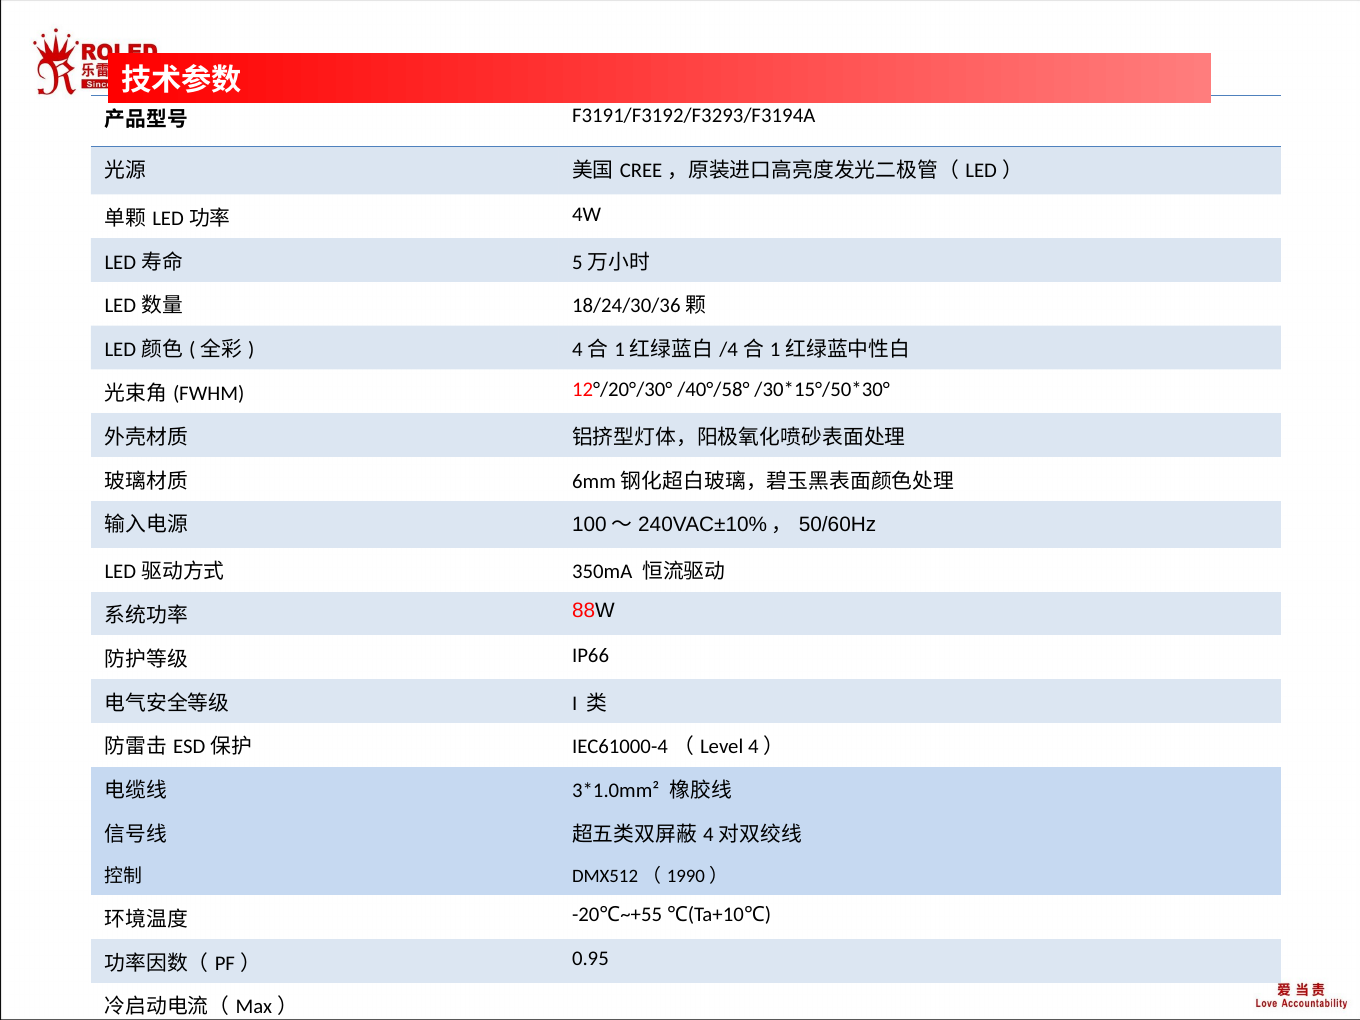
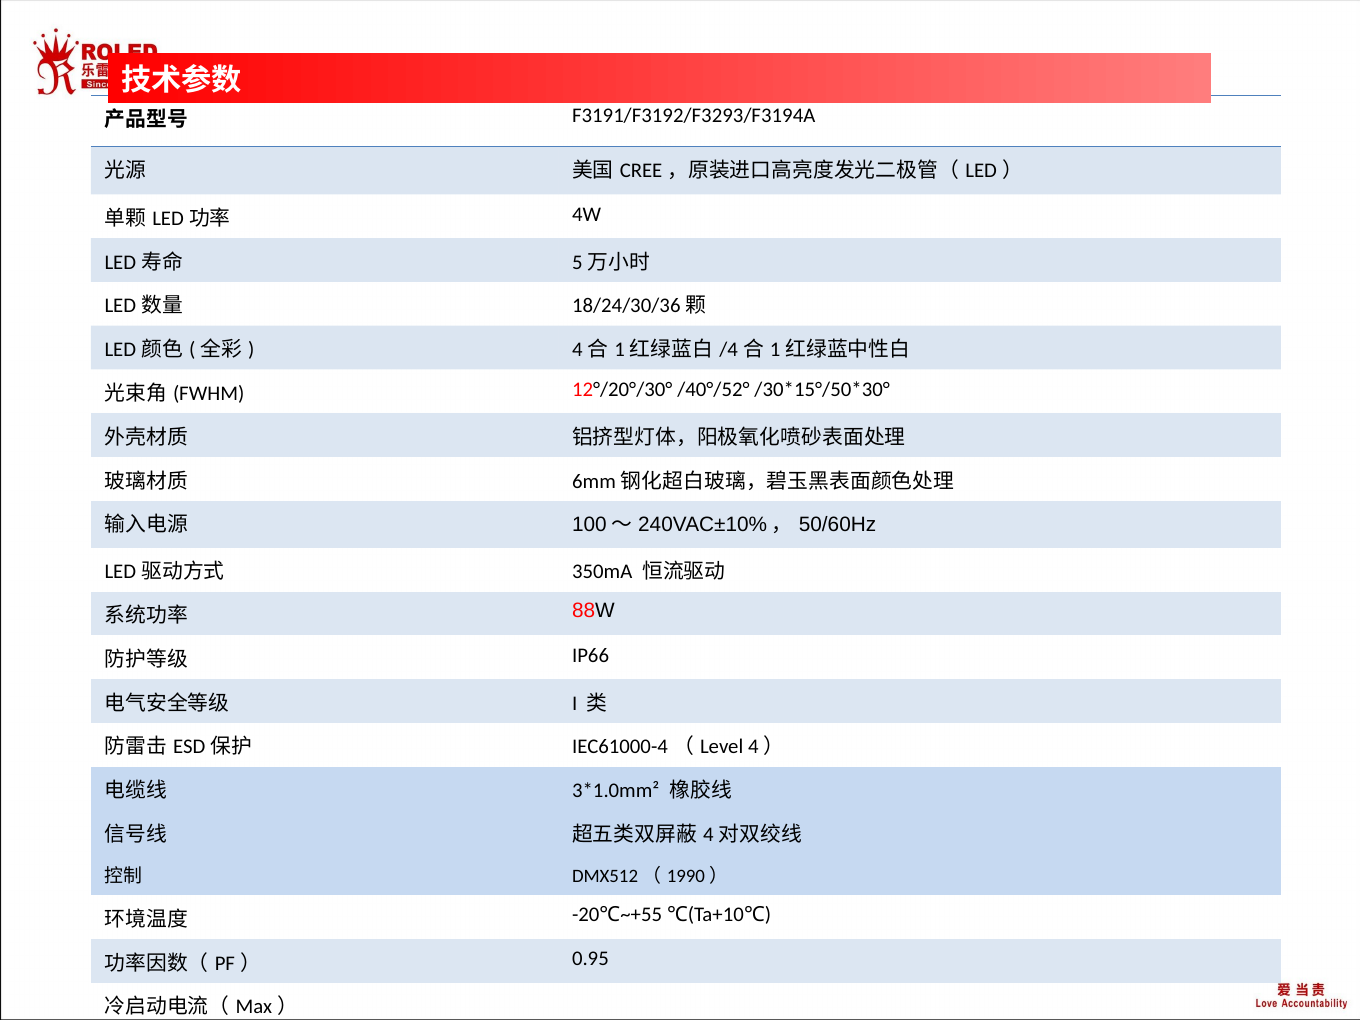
/40°/58°: /40°/58° -> /40°/52° (713, 389)
